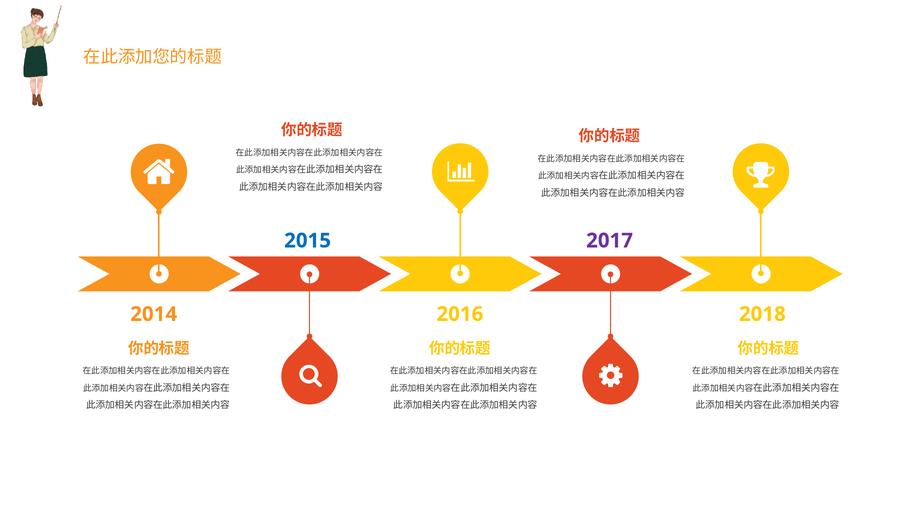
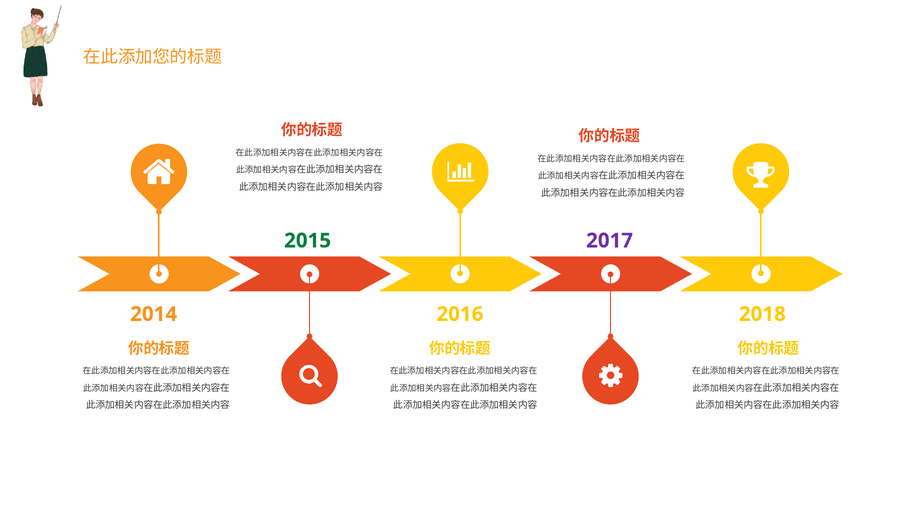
2015 colour: blue -> green (308, 241)
